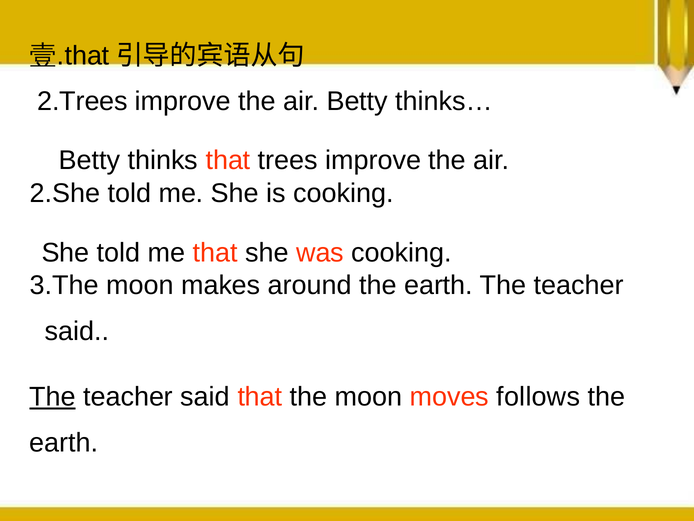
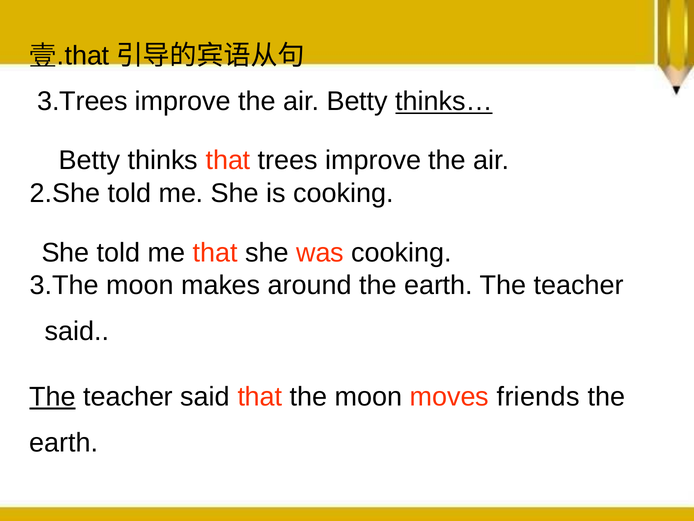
2.Trees: 2.Trees -> 3.Trees (83, 101)
thinks… underline: none -> present (444, 101)
follows: follows -> friends (538, 396)
